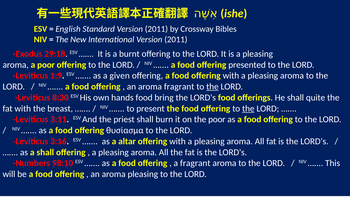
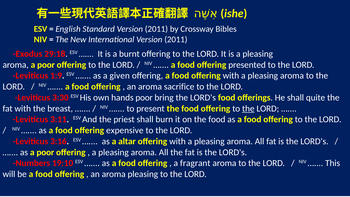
aroma fragrant: fragrant -> sacrifice (179, 87)
the underline: present -> none (212, 87)
8:30: 8:30 -> 3:30 (60, 98)
hands food: food -> poor (144, 98)
on the poor: poor -> food (217, 119)
θυσίασμα: θυσίασμα -> expensive (125, 130)
as a shall: shall -> poor (45, 152)
98:10: 98:10 -> 19:10 (63, 163)
